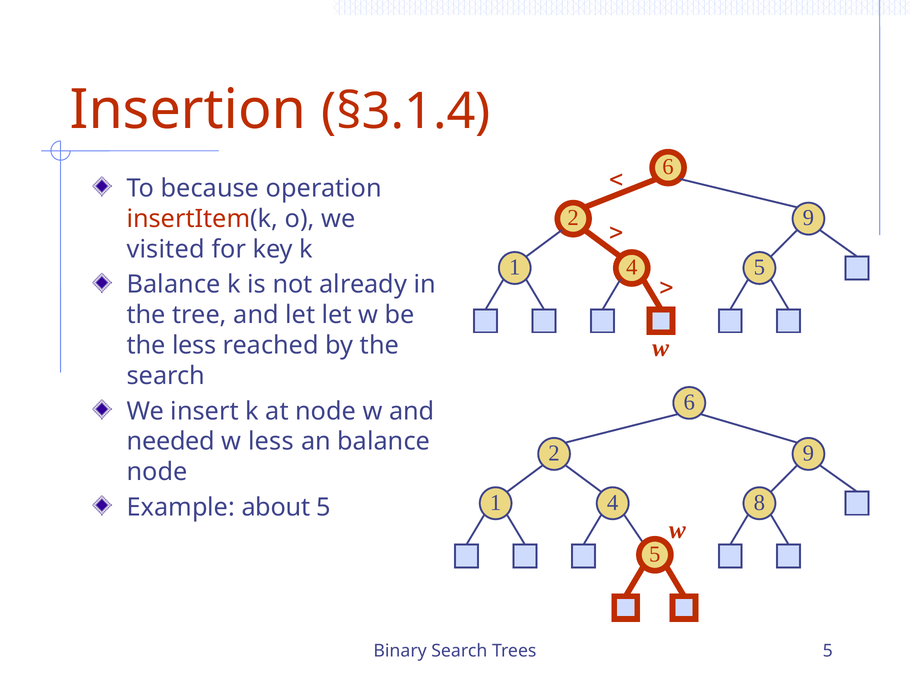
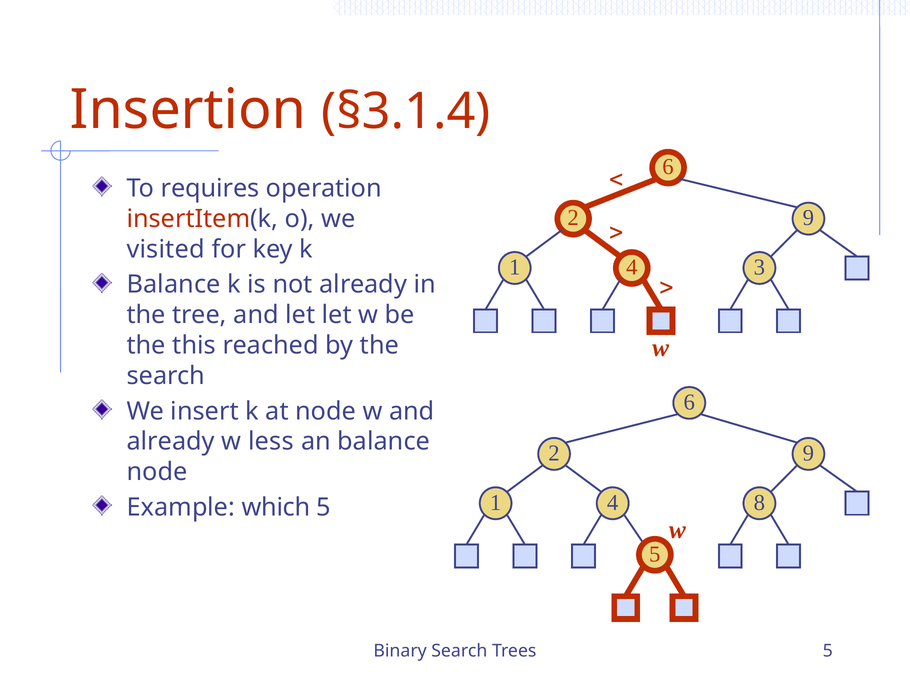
because: because -> requires (210, 188)
1 5: 5 -> 3 (759, 267)
the less: less -> this (194, 345)
needed: needed -> already (171, 441)
about: about -> which (276, 507)
